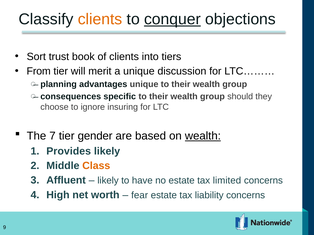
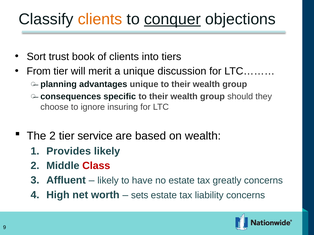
The 7: 7 -> 2 (53, 136)
gender: gender -> service (95, 136)
wealth underline: present -> none (203, 136)
Class colour: orange -> red (96, 166)
limited: limited -> greatly (227, 181)
fear: fear -> sets (140, 196)
